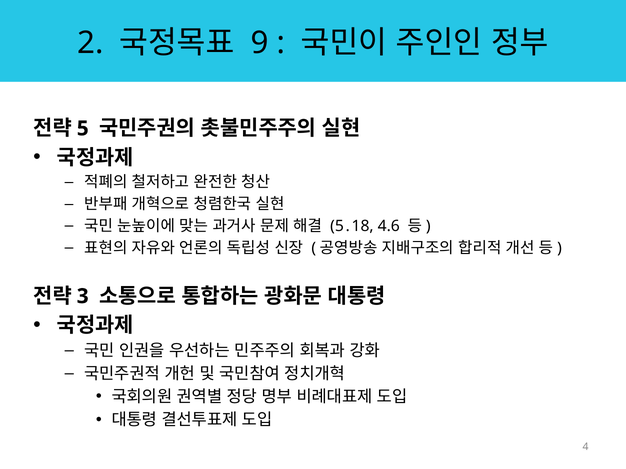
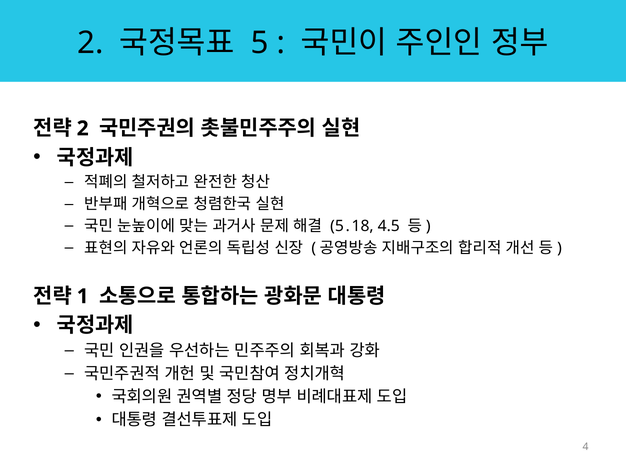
9: 9 -> 5 (260, 43)
5: 5 -> 2 (83, 129)
4.6: 4.6 -> 4.5 (389, 226)
3: 3 -> 1 (83, 297)
